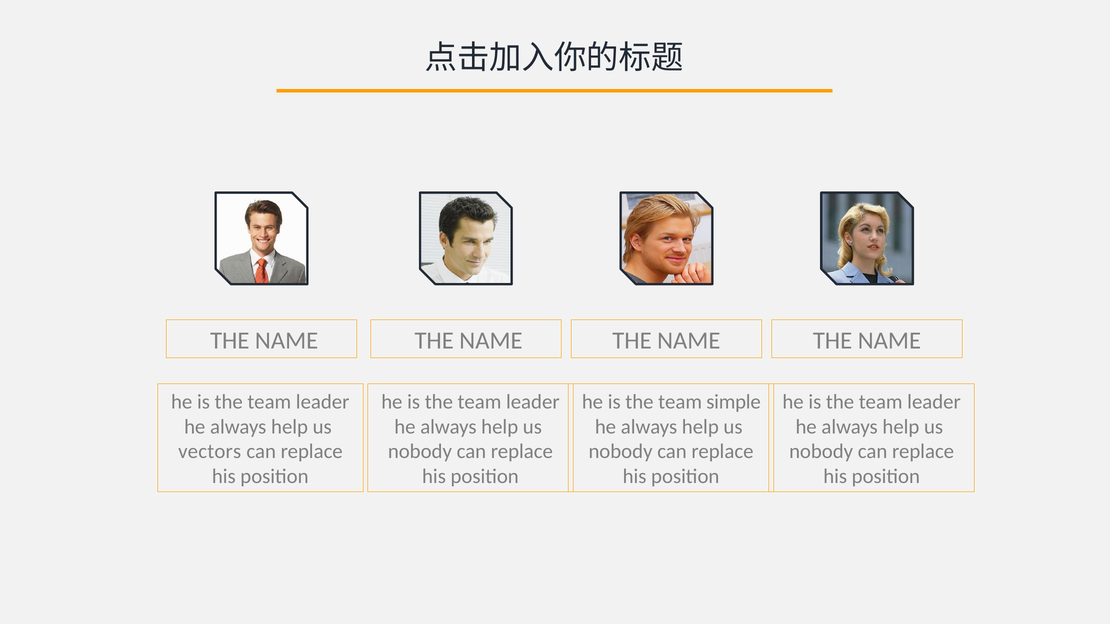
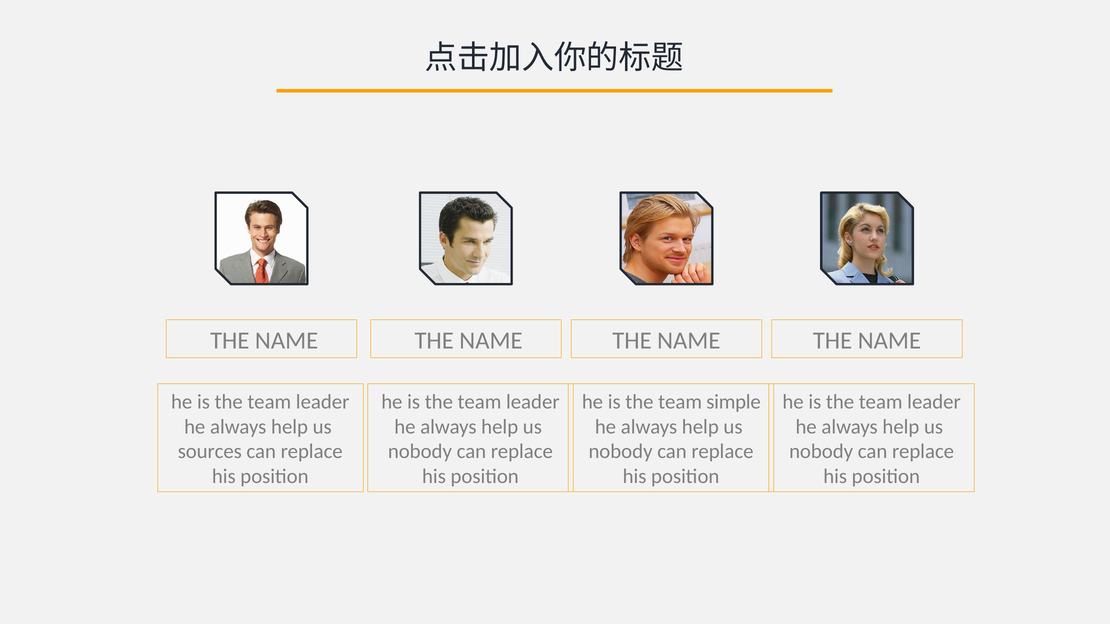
vectors: vectors -> sources (210, 452)
